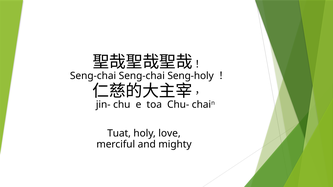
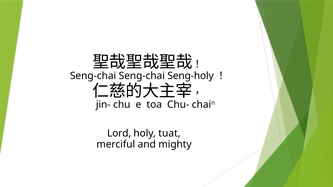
Tuat: Tuat -> Lord (119, 134)
love: love -> tuat (169, 134)
